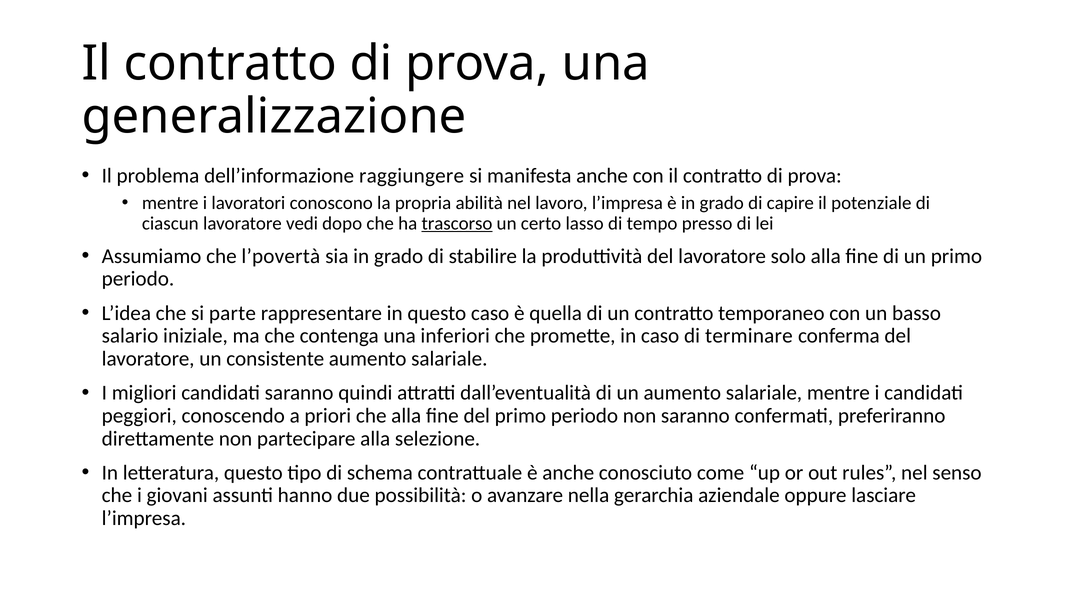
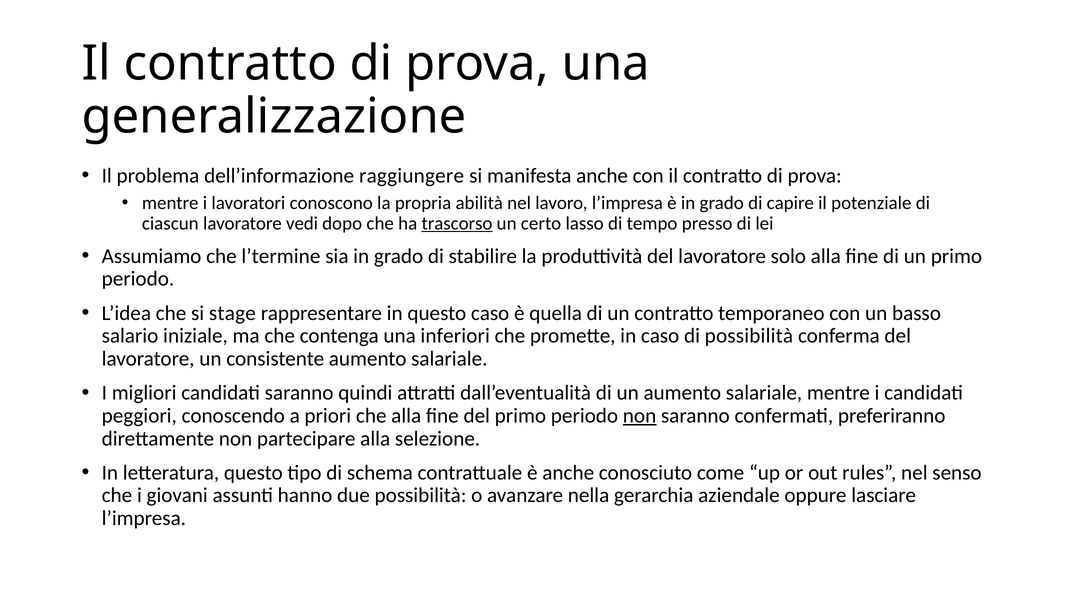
l’povertà: l’povertà -> l’termine (281, 256)
parte: parte -> stage (232, 313)
di terminare: terminare -> possibilità (749, 336)
non underline: none -> present (640, 416)
